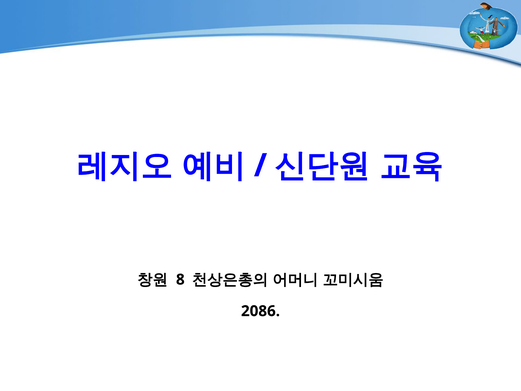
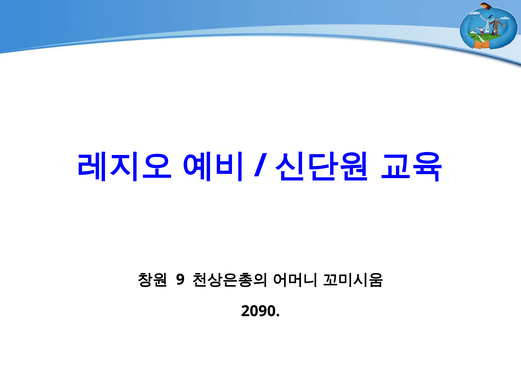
8: 8 -> 9 (180, 279)
2086: 2086 -> 2090 (260, 311)
